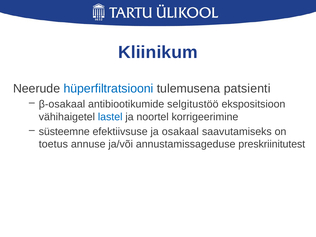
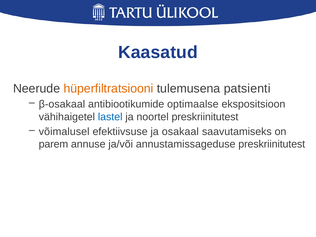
Kliinikum: Kliinikum -> Kaasatud (158, 52)
hüperfiltratsiooni colour: blue -> orange (108, 88)
selgitustöö: selgitustöö -> optimaalse (193, 104)
noortel korrigeerimine: korrigeerimine -> preskriinitutest (205, 117)
süsteemne: süsteemne -> võimalusel (64, 132)
toetus: toetus -> parem (53, 144)
